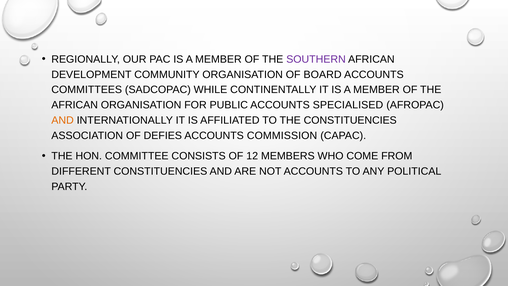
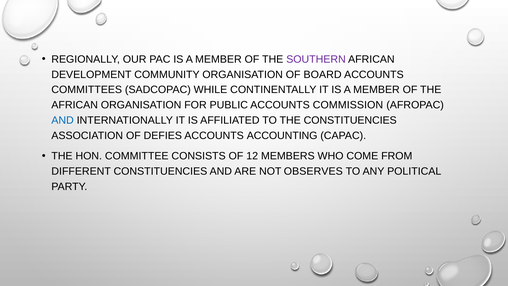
SPECIALISED: SPECIALISED -> COMMISSION (348, 105)
AND colour: orange -> blue (63, 120)
COMMISSION: COMMISSION -> ACCOUNTING (282, 135)
NOT ACCOUNTS: ACCOUNTS -> OBSERVES (313, 171)
